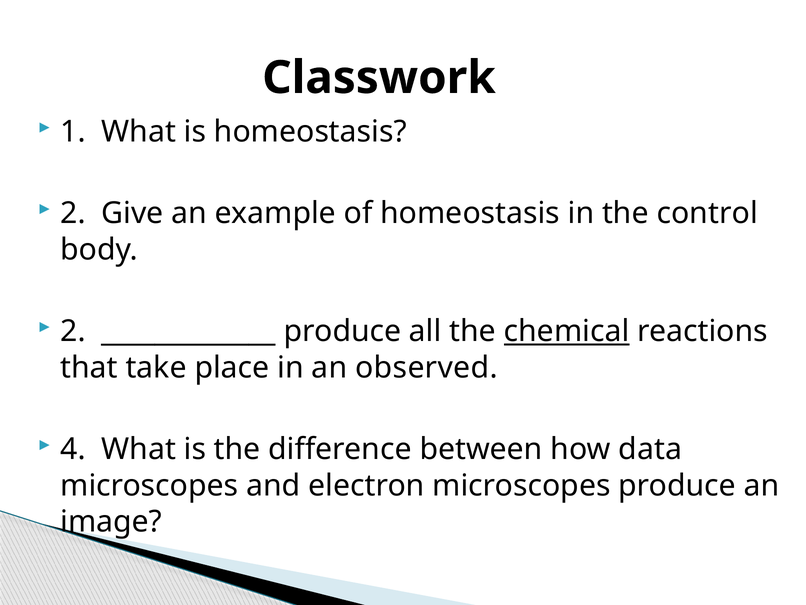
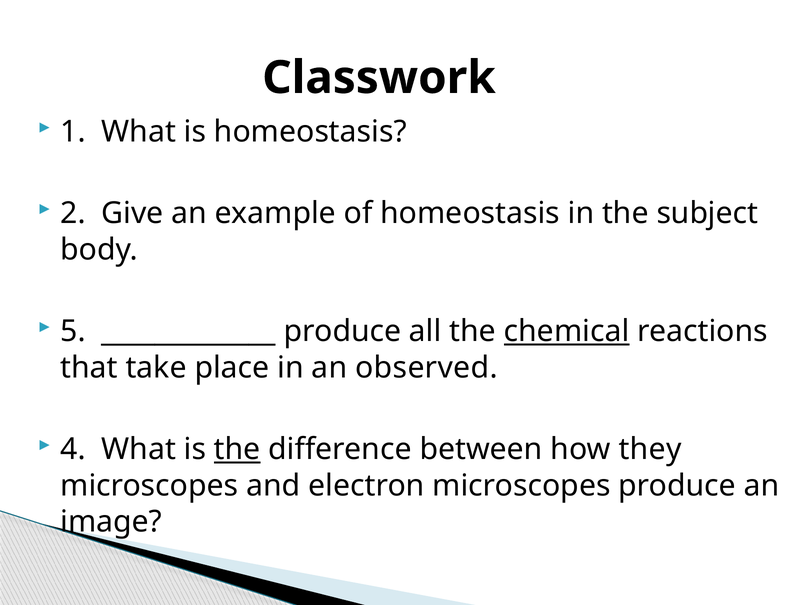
control: control -> subject (707, 213)
2: 2 -> 5 (73, 331)
the underline: none -> present (237, 449)
data: data -> they (650, 449)
